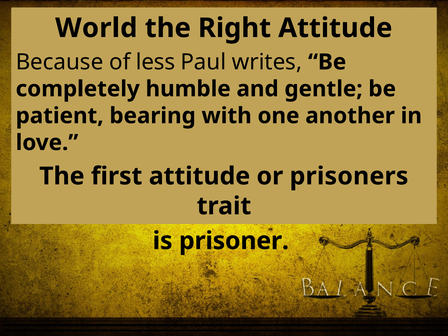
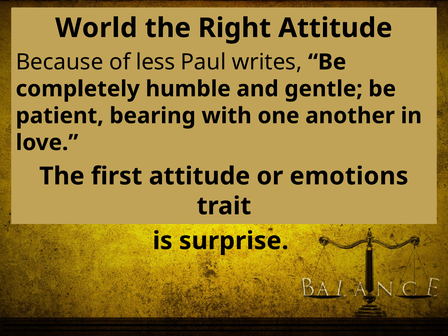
prisoners: prisoners -> emotions (349, 176)
prisoner: prisoner -> surprise (234, 241)
